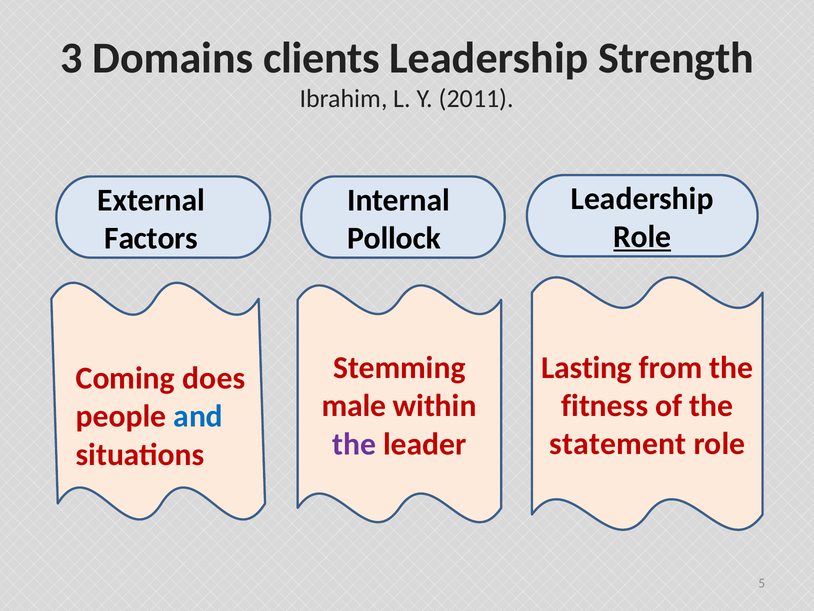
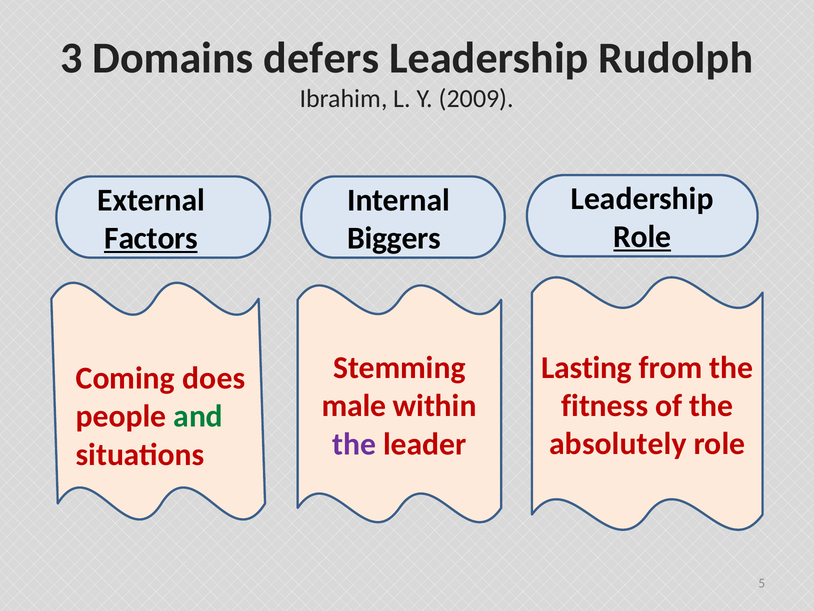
clients: clients -> defers (321, 58)
Strength: Strength -> Rudolph (676, 58)
2011: 2011 -> 2009 (476, 99)
Factors underline: none -> present (151, 238)
Pollock: Pollock -> Biggers (394, 238)
and colour: blue -> green (198, 416)
statement: statement -> absolutely (618, 443)
